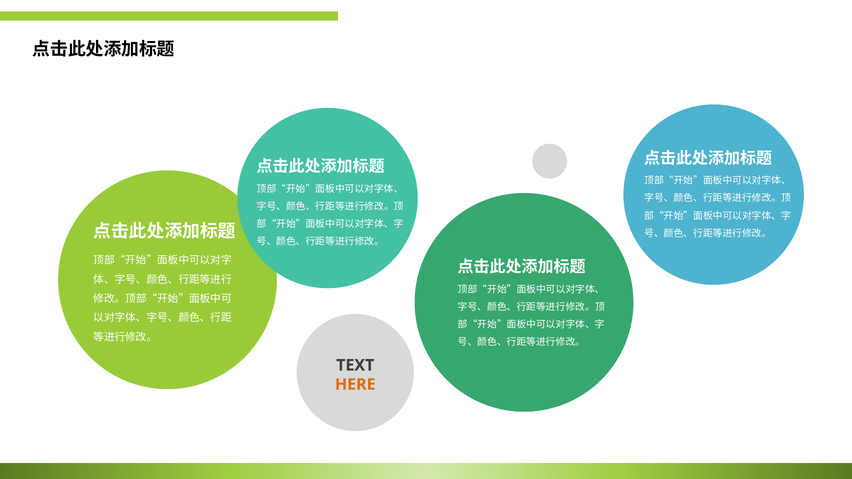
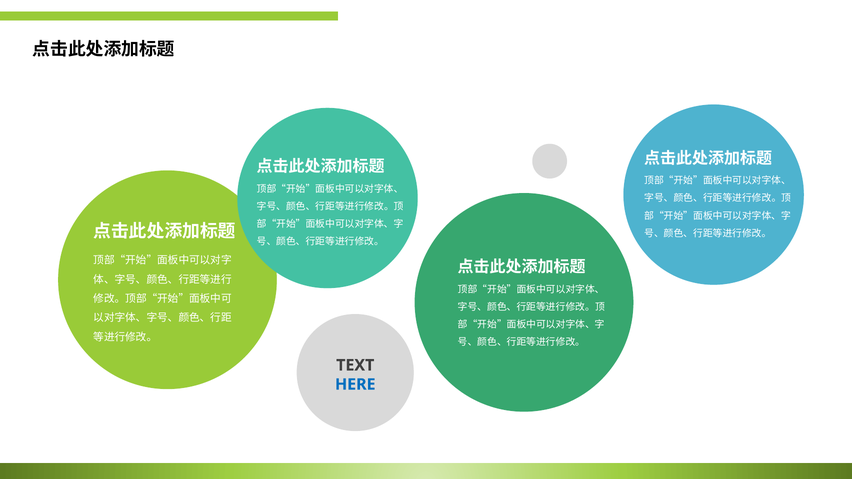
HERE colour: orange -> blue (355, 385)
